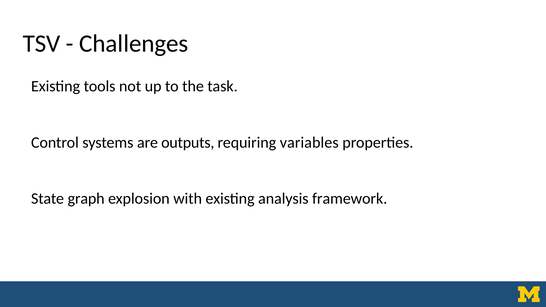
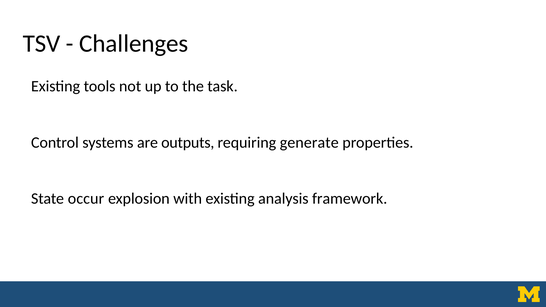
variables: variables -> generate (309, 142)
graph: graph -> occur (86, 199)
